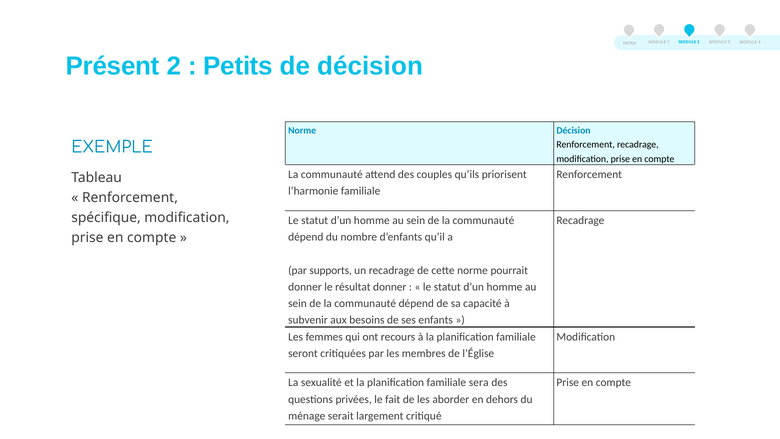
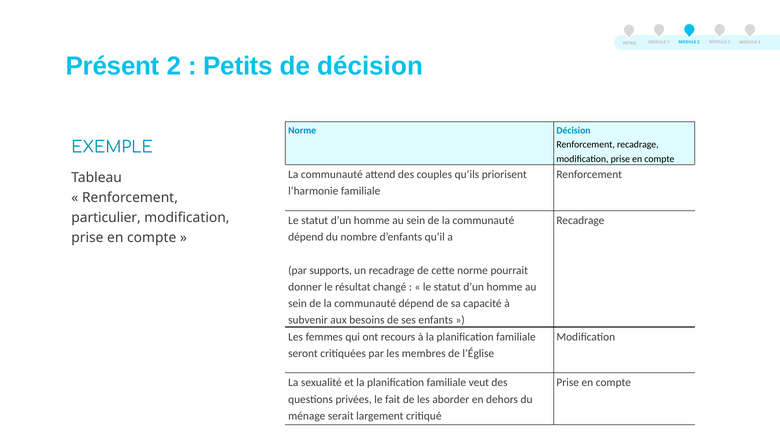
spécifique: spécifique -> particulier (106, 217)
résultat donner: donner -> changé (390, 287)
sera: sera -> veut (479, 382)
